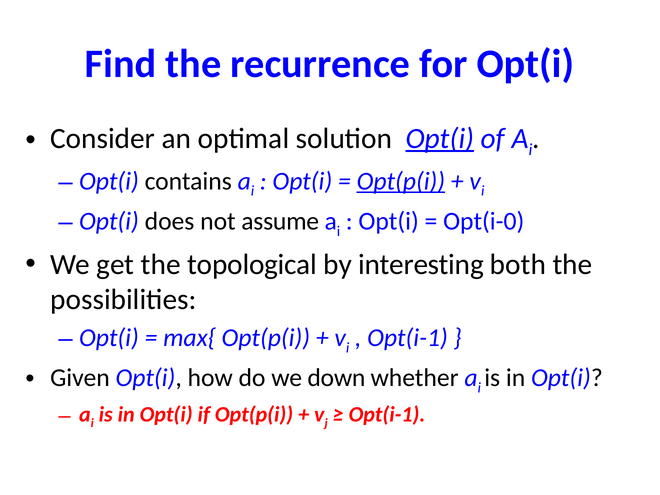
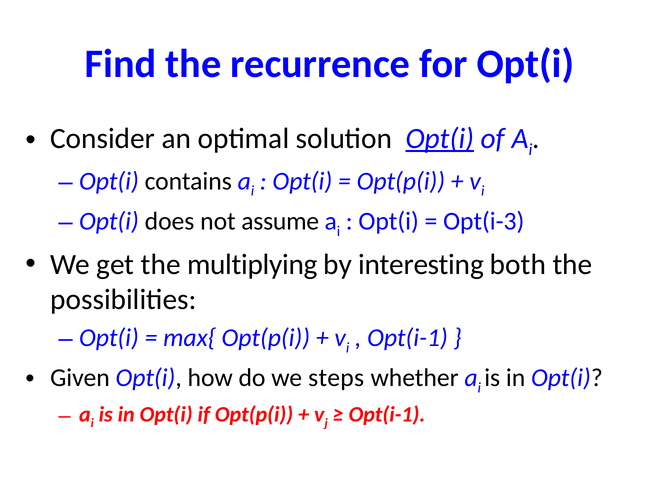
Opt(p(i underline: present -> none (401, 181)
Opt(i-0: Opt(i-0 -> Opt(i-3 (484, 221)
topological: topological -> multiplying (252, 265)
down: down -> steps (336, 378)
